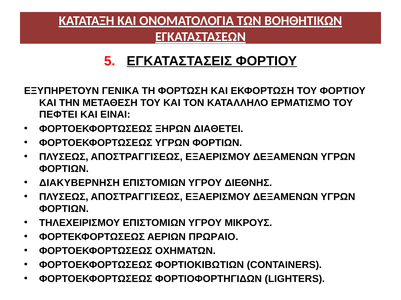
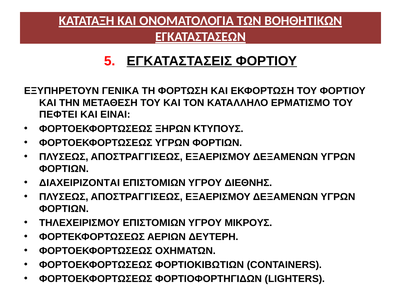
ΔΙΑΘΕΤΕΙ: ΔΙΑΘΕΤΕΙ -> ΚΤΥΠΟΥΣ (218, 129)
ΔΙΑΚΥΒΕΡΝΗΣΗ: ΔΙΑΚΥΒΕΡΝΗΣΗ -> ΔΙΑΧΕΙΡΙΖΟΝΤΑΙ (80, 183)
ΠΡΩΡΑΙΟ: ΠΡΩΡΑΙΟ -> ΔΕΥΤΕΡΗ (213, 237)
